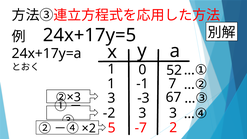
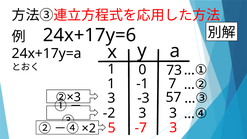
24x+17y=5: 24x+17y=5 -> 24x+17y=6 (90, 35)
52: 52 -> 73 (174, 70)
67: 67 -> 57 (174, 97)
-7 2: 2 -> 3 (173, 128)
